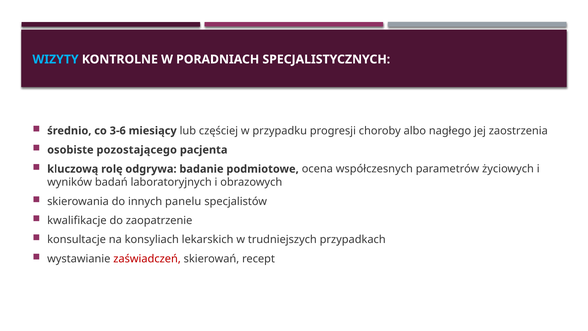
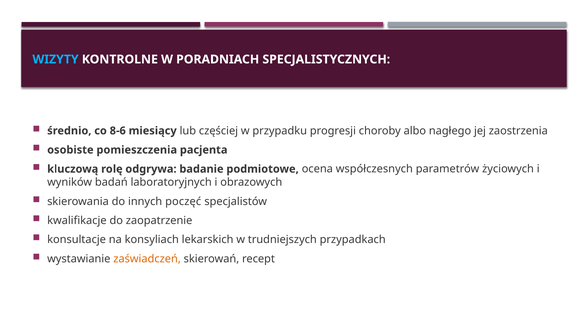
3-6: 3-6 -> 8-6 (118, 131)
pozostającego: pozostającego -> pomieszczenia (137, 150)
panelu: panelu -> poczęć (183, 201)
zaświadczeń colour: red -> orange (147, 259)
